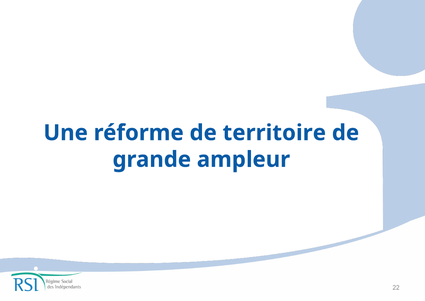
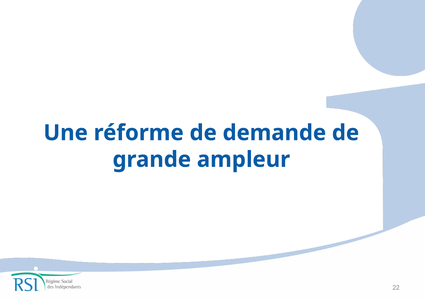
territoire: territoire -> demande (274, 133)
